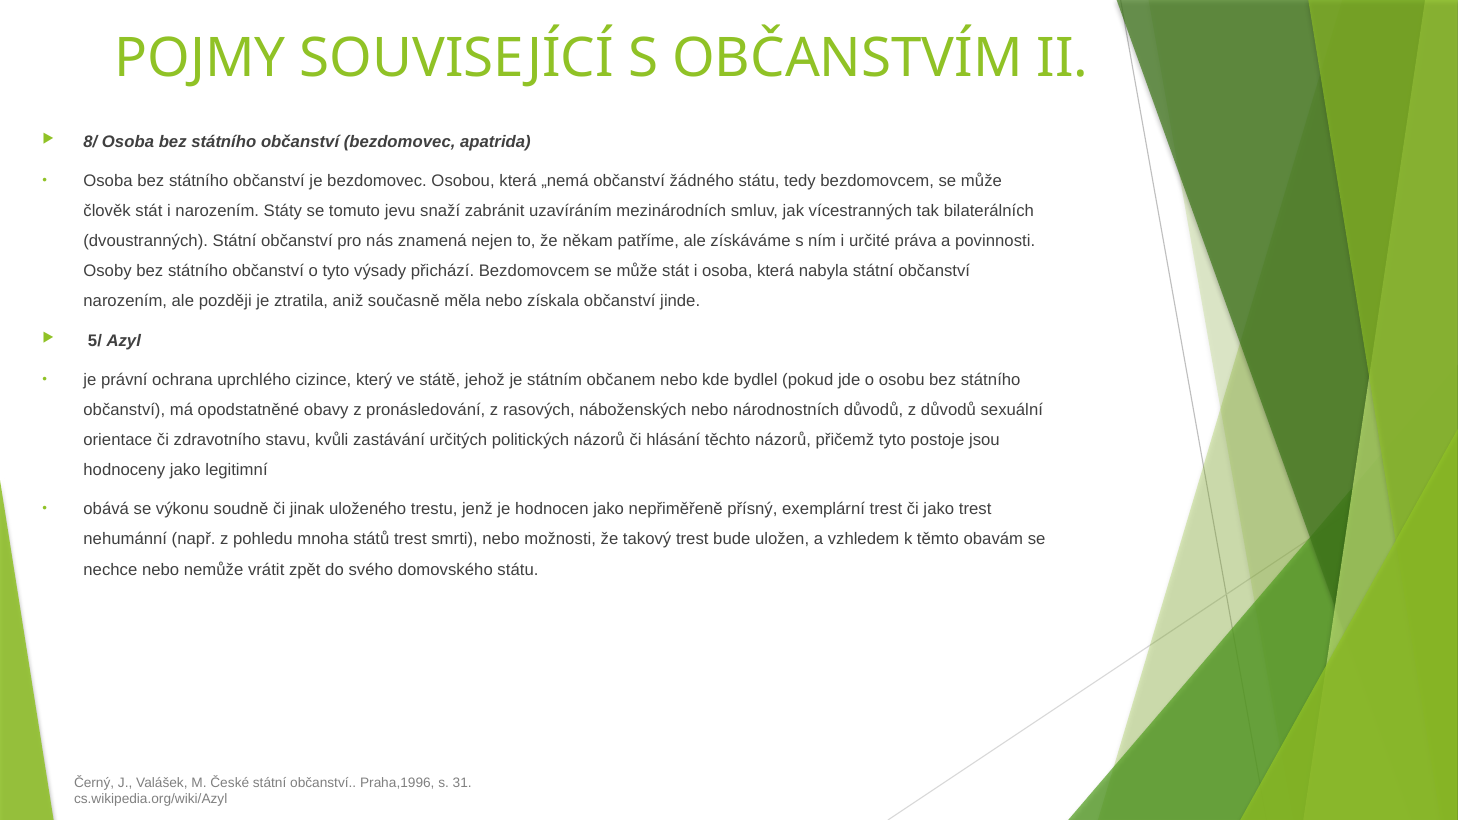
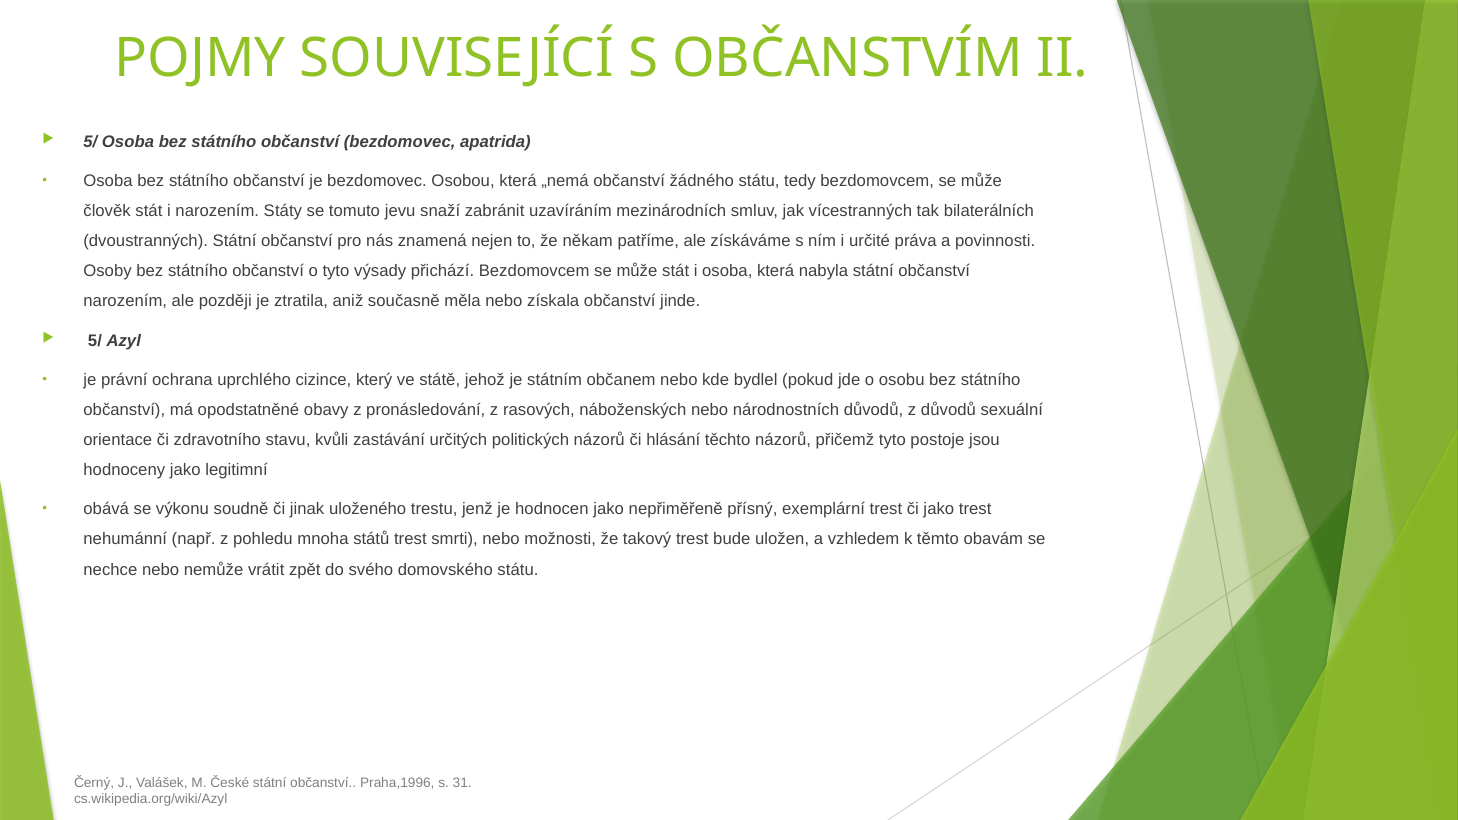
8/: 8/ -> 5/ (90, 142)
